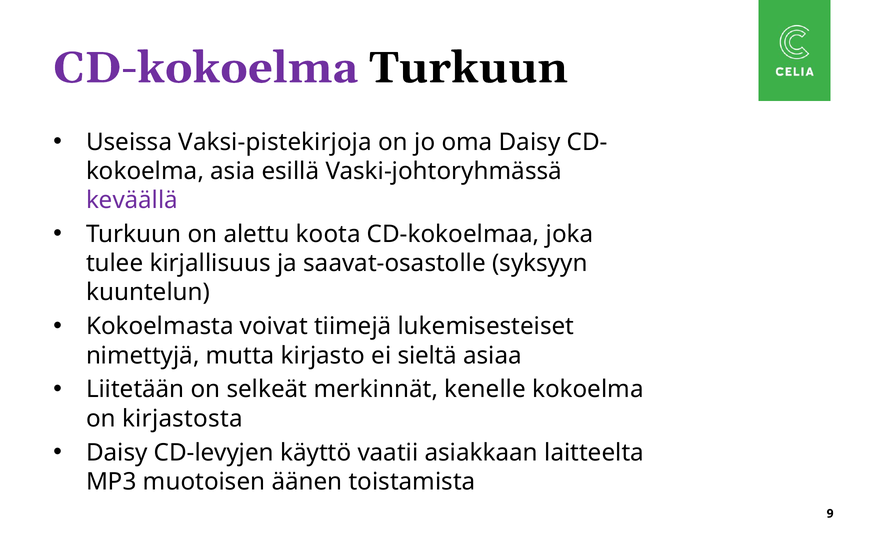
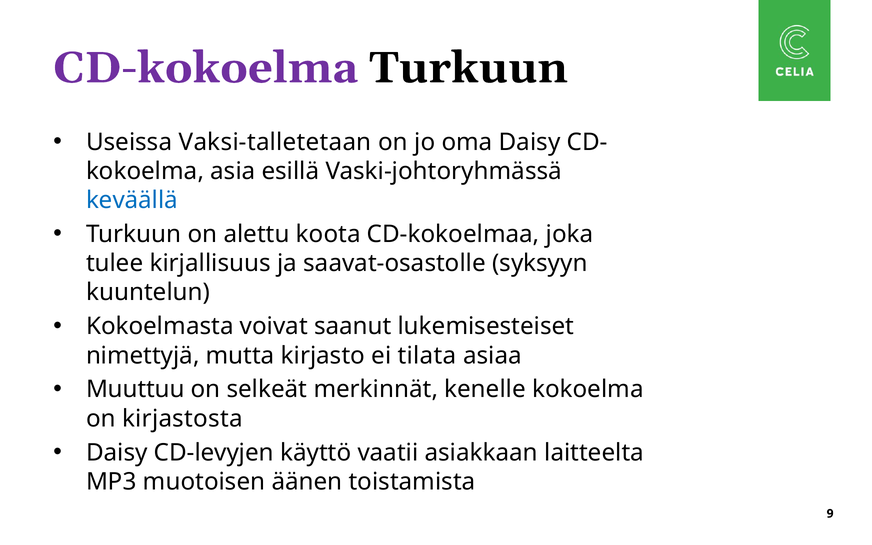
Vaksi-pistekirjoja: Vaksi-pistekirjoja -> Vaksi-talletetaan (275, 142)
keväällä colour: purple -> blue (132, 200)
tiimejä: tiimejä -> saanut (353, 326)
sieltä: sieltä -> tilata (427, 356)
Liitetään: Liitetään -> Muuttuu (135, 389)
